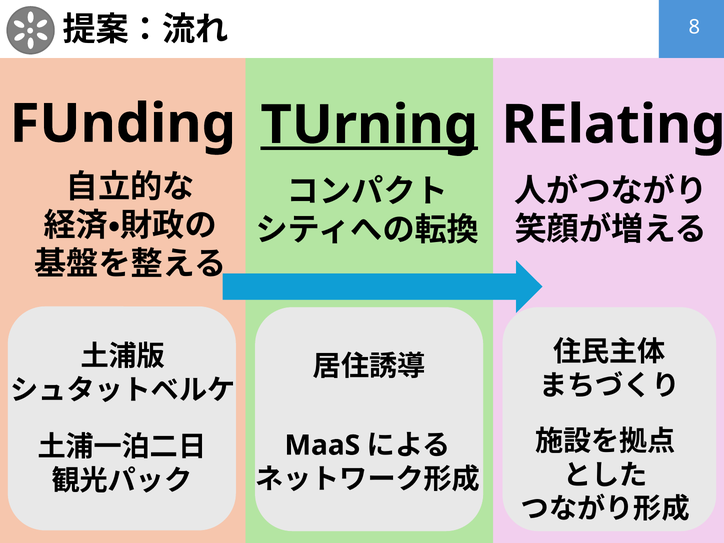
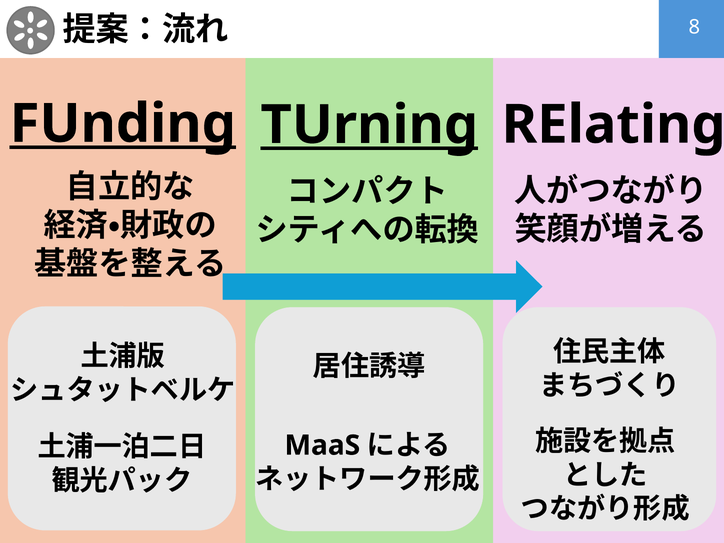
FUnding underline: none -> present (123, 124)
